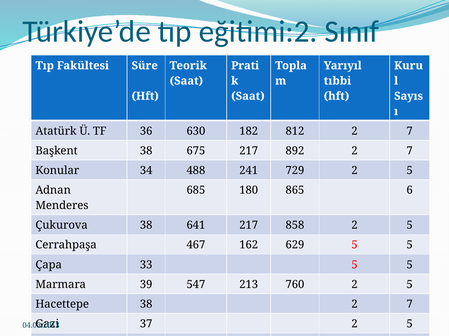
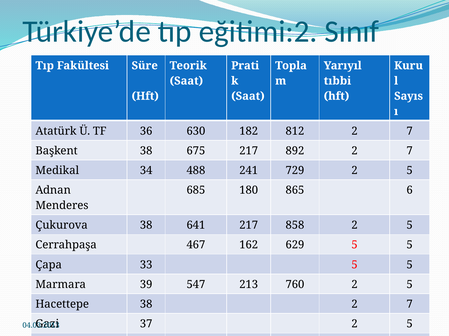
Konular: Konular -> Medikal (57, 171)
